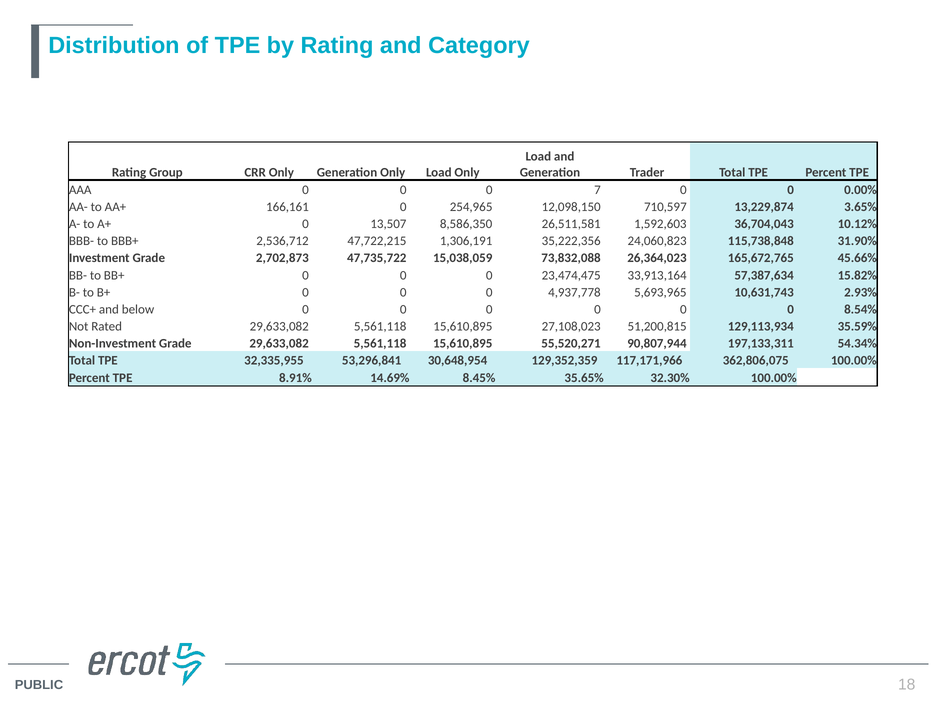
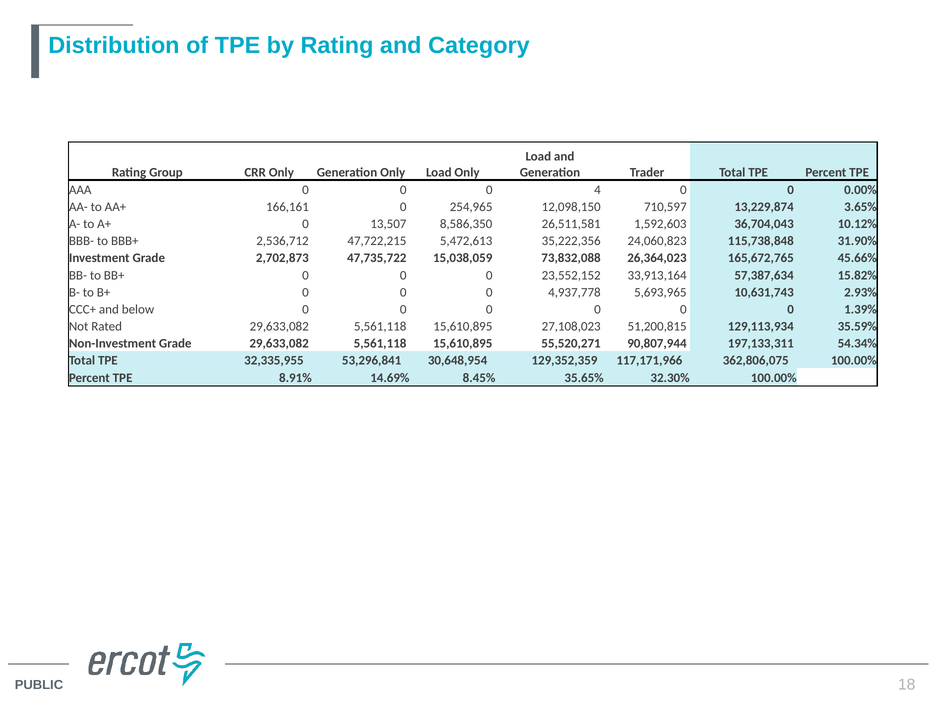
7: 7 -> 4 (597, 190)
1,306,191: 1,306,191 -> 5,472,613 (466, 241)
23,474,475: 23,474,475 -> 23,552,152 (571, 275)
8.54%: 8.54% -> 1.39% (861, 310)
